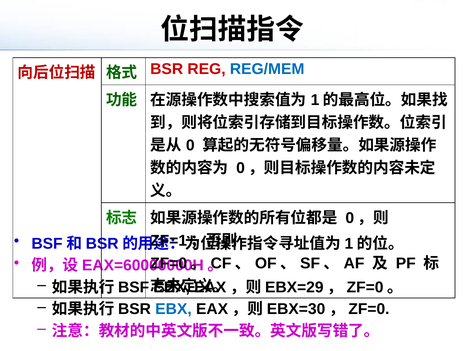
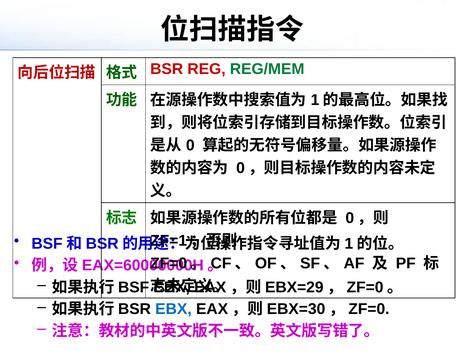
REG/MEM colour: blue -> green (267, 69)
